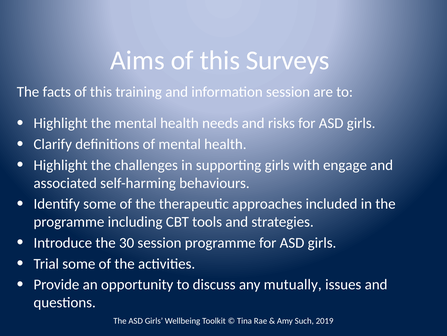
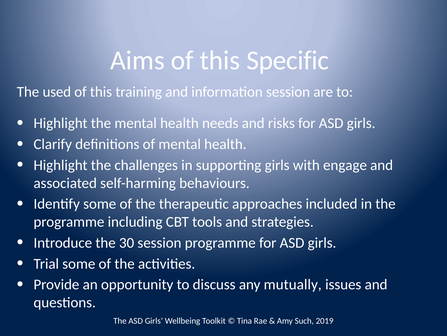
Surveys: Surveys -> Specific (288, 60)
facts: facts -> used (57, 92)
